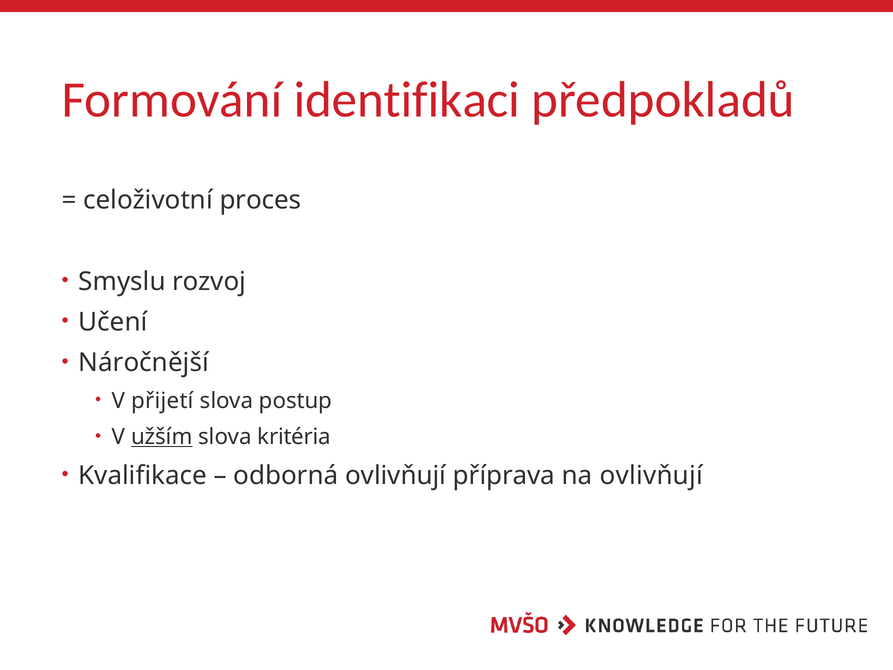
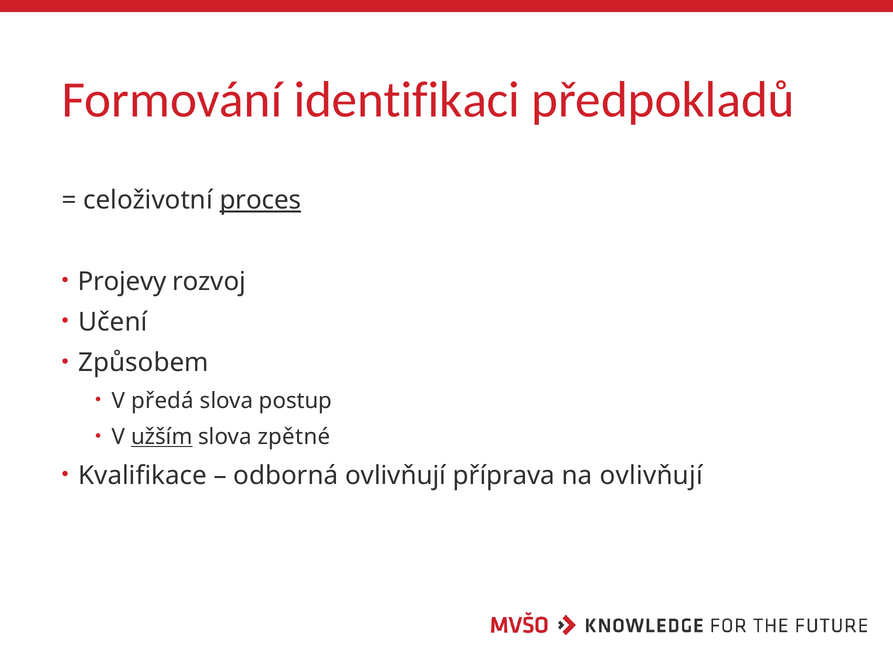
proces underline: none -> present (260, 200)
Smyslu: Smyslu -> Projevy (122, 281)
Náročnější: Náročnější -> Způsobem (144, 362)
přijetí: přijetí -> předá (162, 401)
kritéria: kritéria -> zpětné (294, 437)
